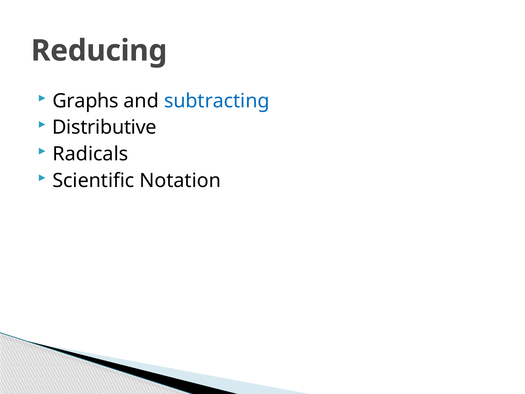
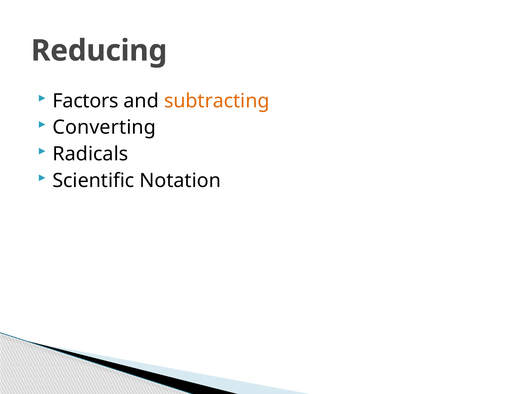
Graphs: Graphs -> Factors (86, 101)
subtracting colour: blue -> orange (217, 101)
Distributive: Distributive -> Converting (104, 127)
